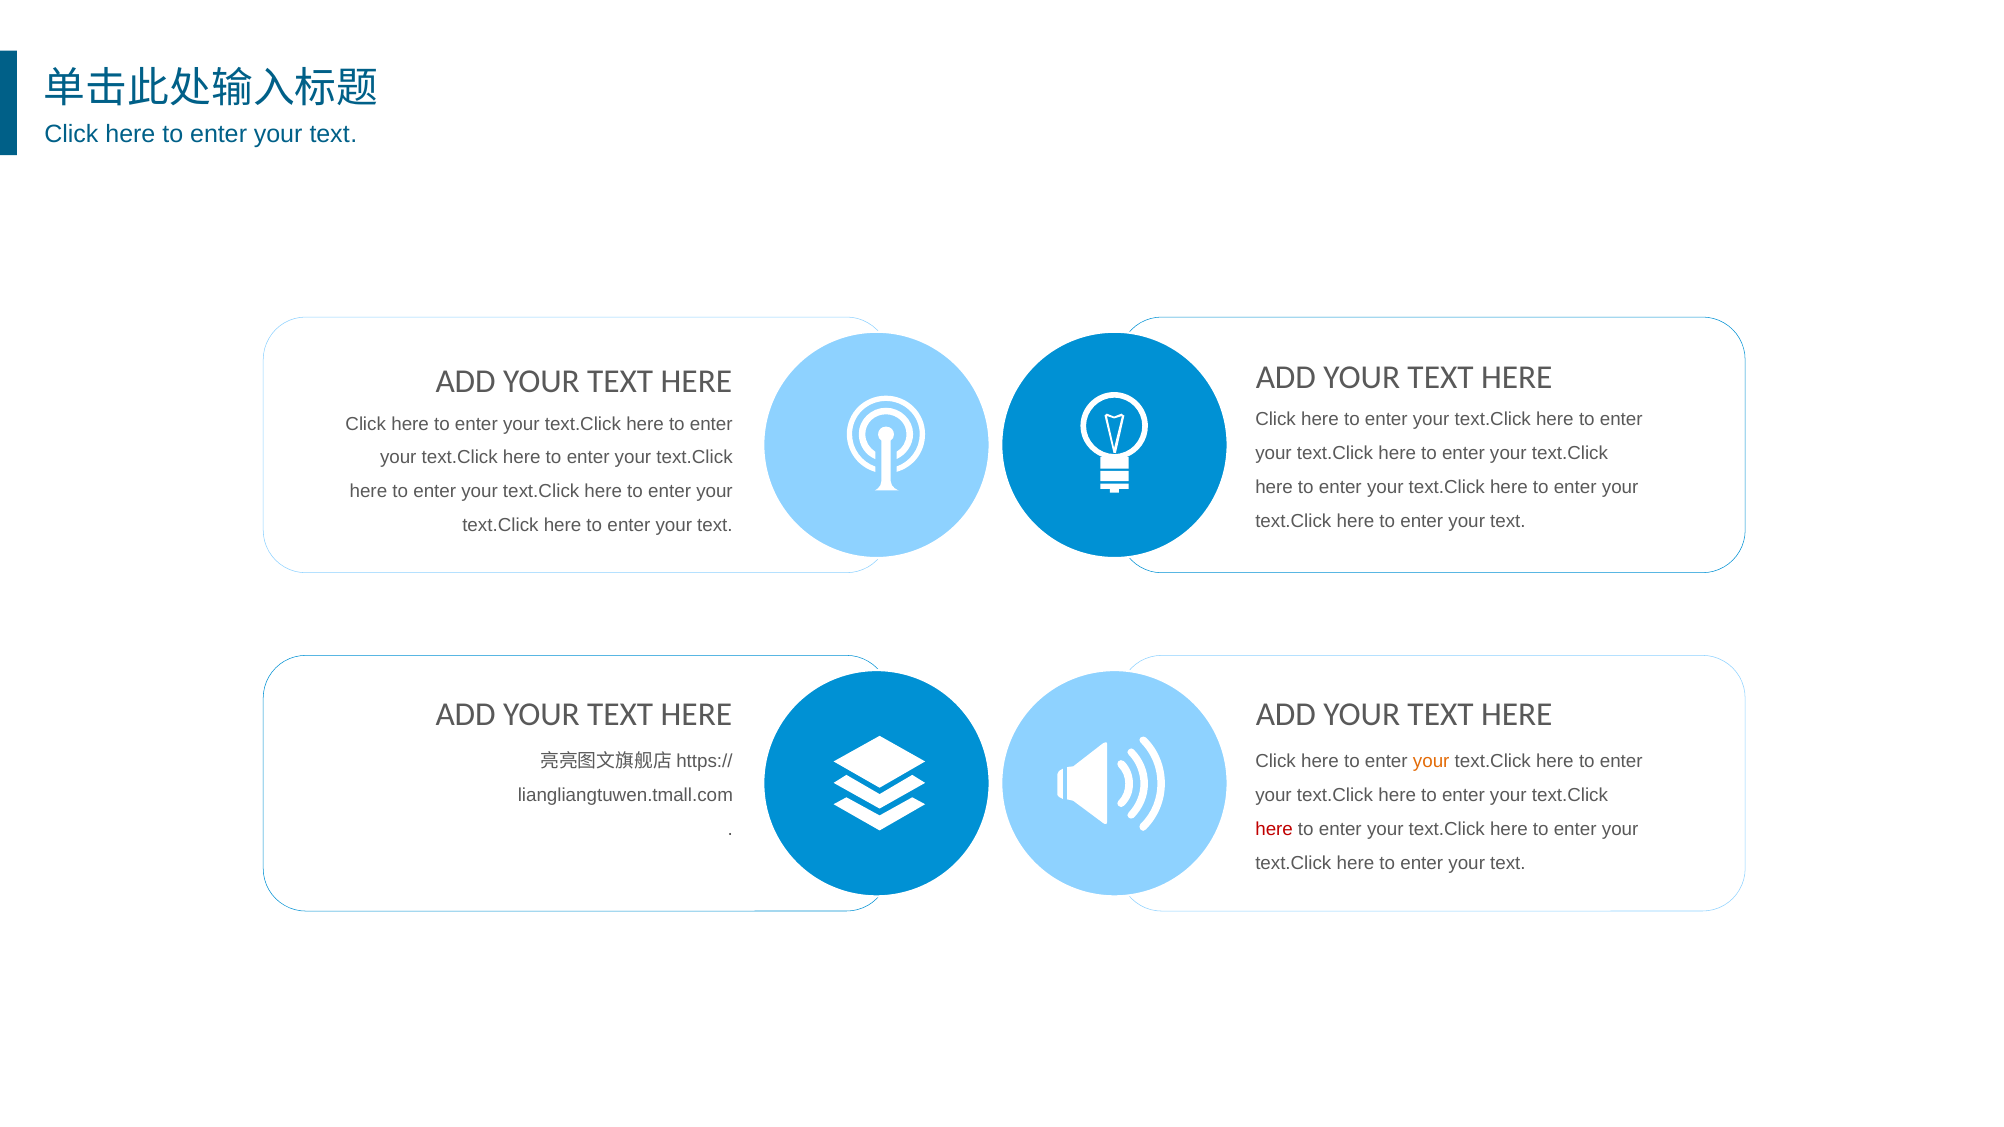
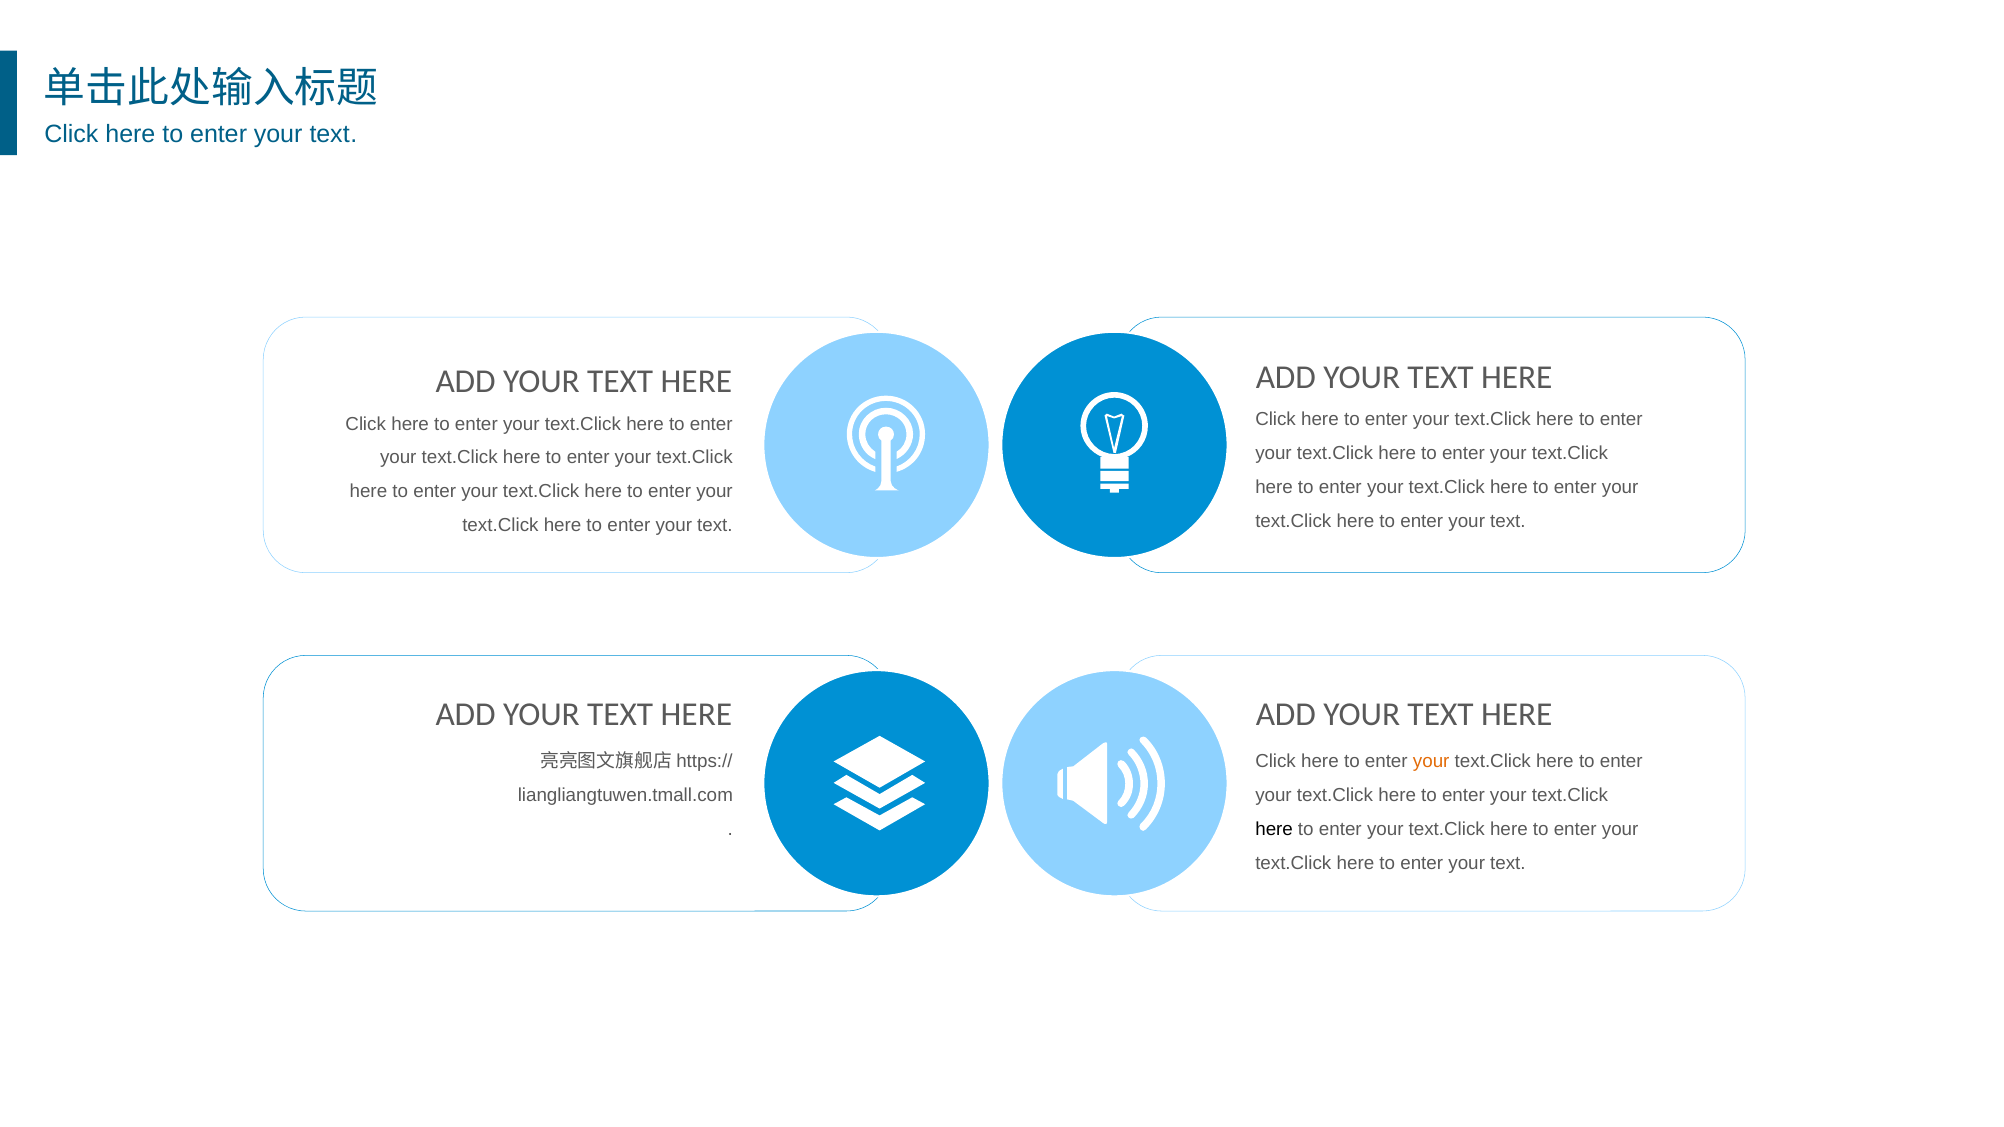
here colour: red -> black (1274, 829)
